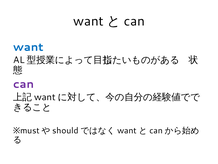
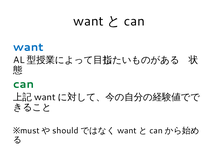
can colour: purple -> green (24, 84)
